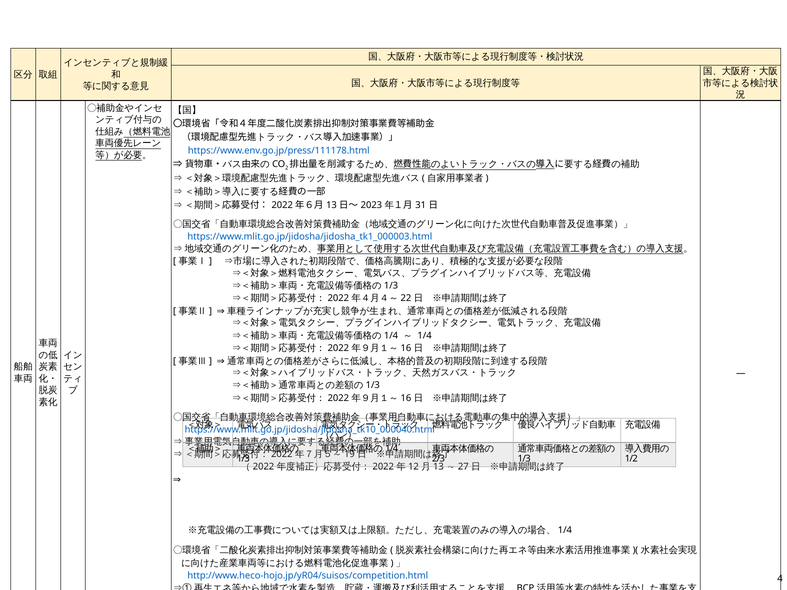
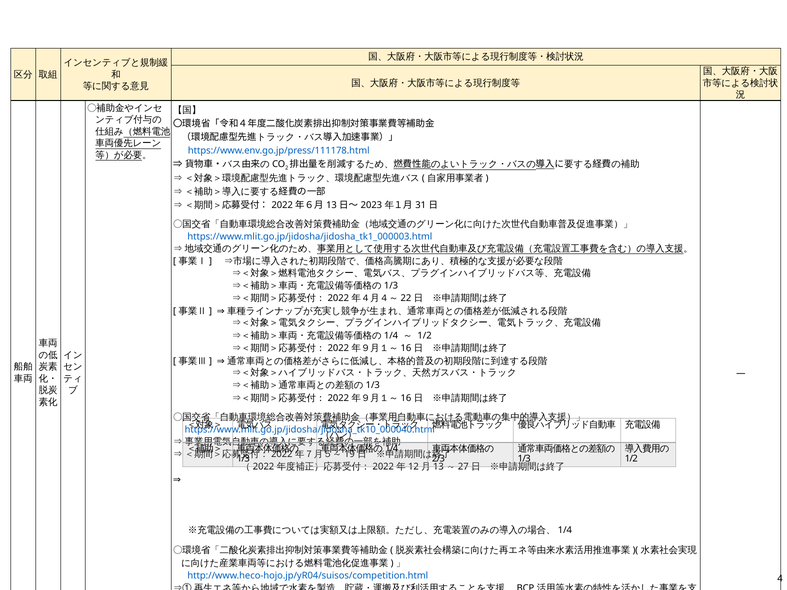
1/4: 1/4 -> 1/2 (425, 336)
